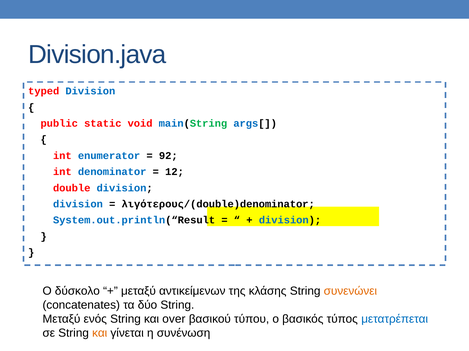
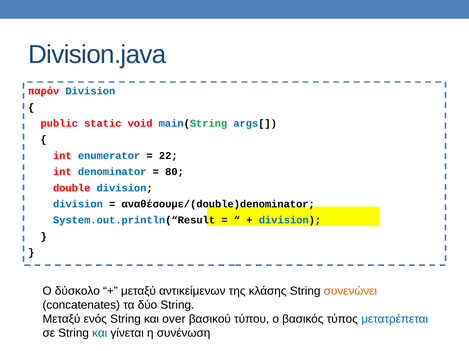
typed: typed -> παρόν (44, 91)
92: 92 -> 22 (168, 156)
12: 12 -> 80 (175, 172)
λιγότερους/(double)denominator: λιγότερους/(double)denominator -> αναθέσουμε/(double)denominator (218, 204)
και colour: orange -> blue (100, 334)
